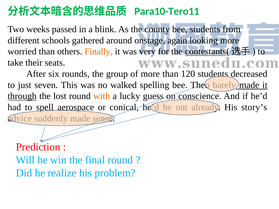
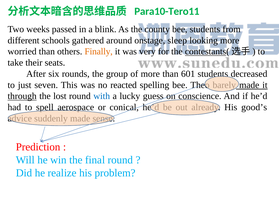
again: again -> sleep (177, 40)
120: 120 -> 601 (188, 74)
walked: walked -> reacted (124, 85)
with colour: orange -> blue (102, 96)
story’s: story’s -> good’s (254, 107)
